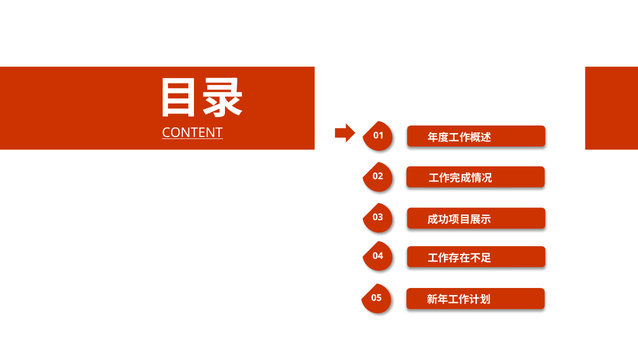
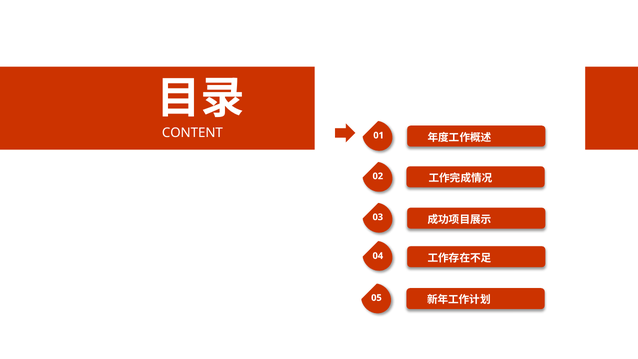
CONTENT underline: present -> none (192, 133)
